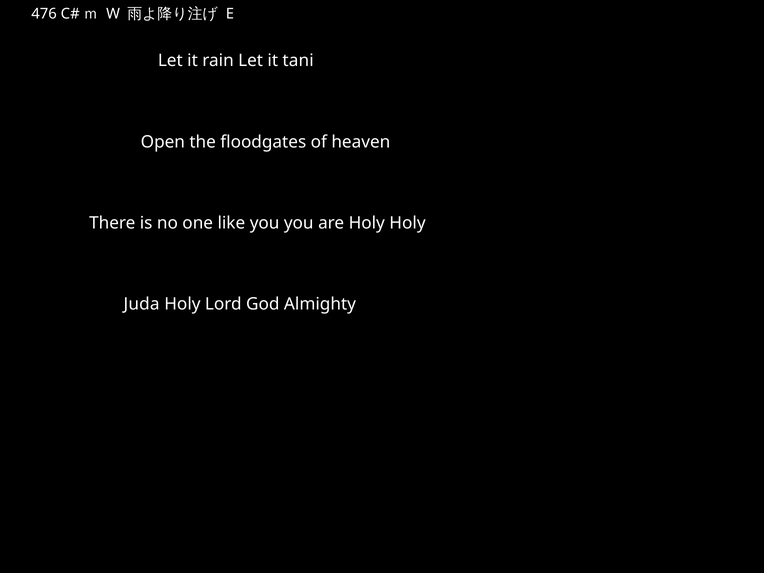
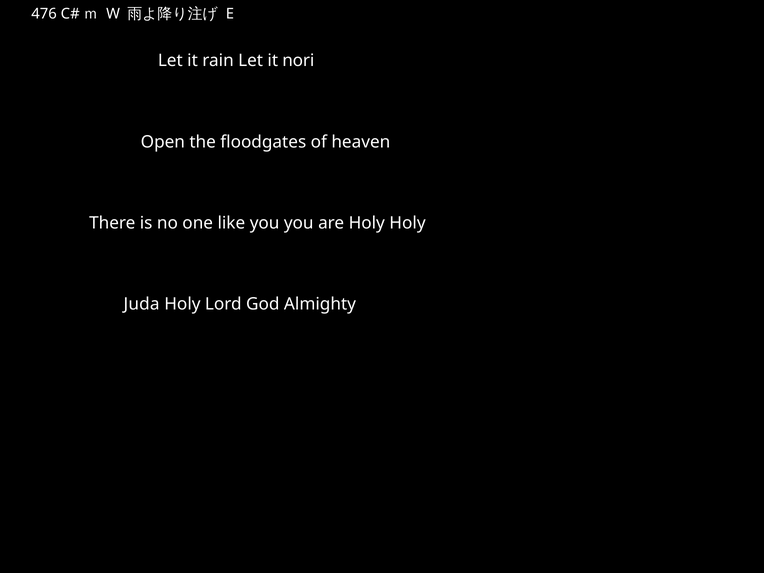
tani: tani -> nori (298, 61)
